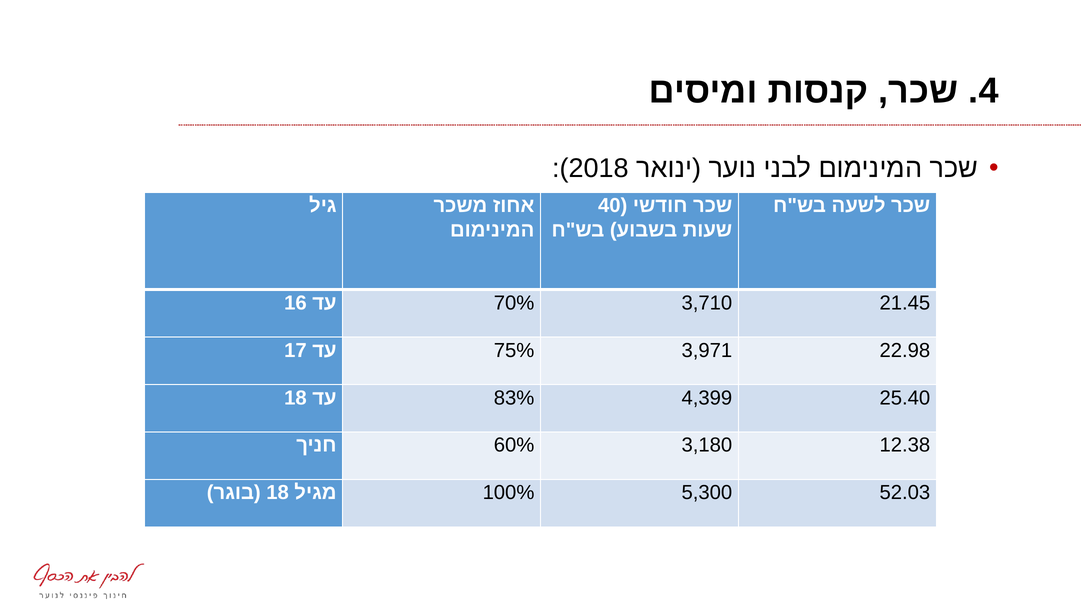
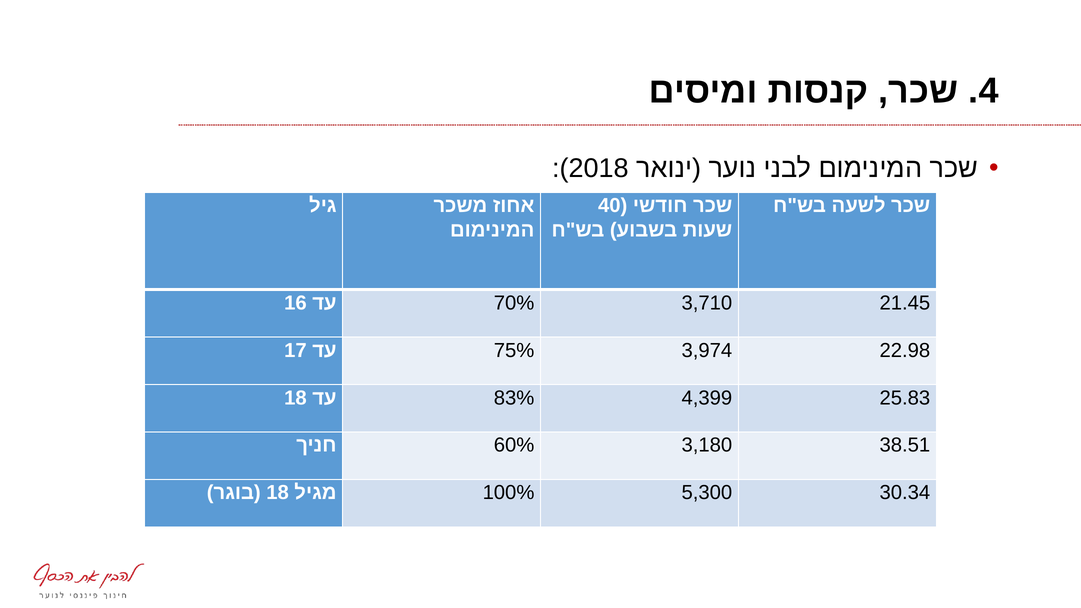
3,971: 3,971 -> 3,974 (707, 350)
25.40: 25.40 -> 25.83 (905, 398)
12.38: 12.38 -> 38.51 (905, 445)
52.03: 52.03 -> 30.34 (905, 493)
